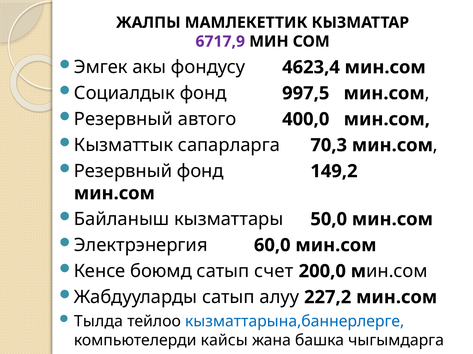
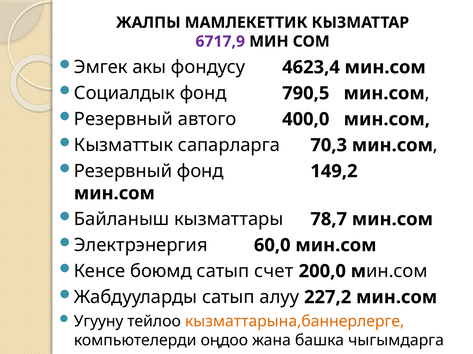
997,5: 997,5 -> 790,5 (306, 93)
50,0: 50,0 -> 78,7 (329, 220)
Тылда: Тылда -> Угууну (99, 322)
кызматтарына,баннерлерге colour: blue -> orange (295, 322)
кайсы: кайсы -> оңдоо (224, 341)
